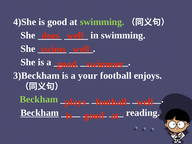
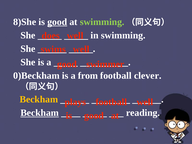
4)She: 4)She -> 8)She (25, 22)
good underline: none -> present (57, 22)
3)Beckham: 3)Beckham -> 0)Beckham (36, 76)
your: your -> from (88, 76)
enjoys: enjoys -> clever (148, 76)
Beckham colour: light green -> yellow (39, 99)
